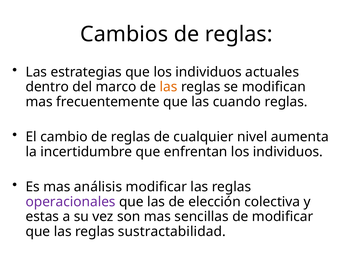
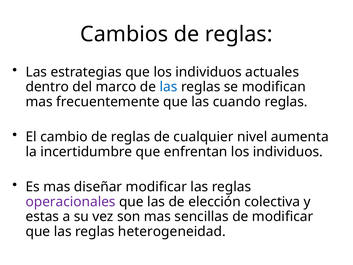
las colour: orange -> blue (169, 87)
análisis: análisis -> diseñar (98, 187)
sustractabilidad: sustractabilidad -> heterogeneidad (172, 231)
